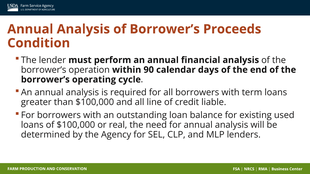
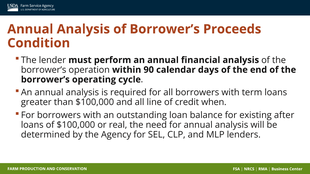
liable: liable -> when (214, 102)
used: used -> after (284, 115)
